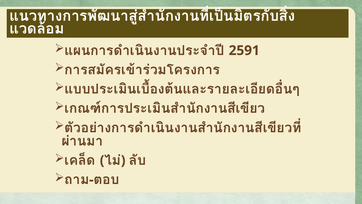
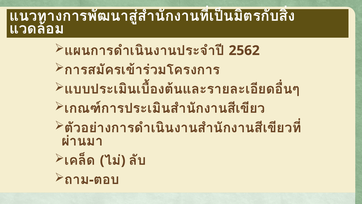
2591: 2591 -> 2562 (244, 50)
